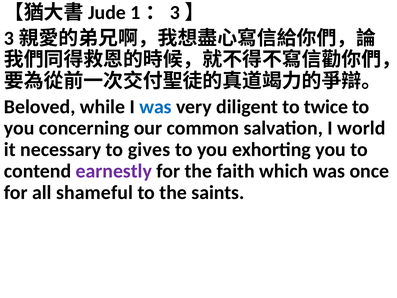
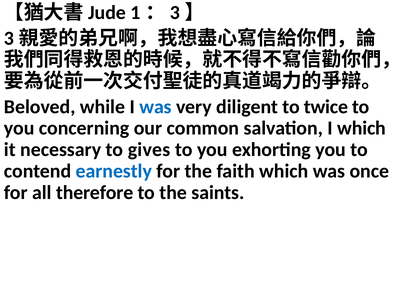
I world: world -> which (361, 128)
earnestly colour: purple -> blue (114, 171)
shameful: shameful -> therefore (95, 192)
